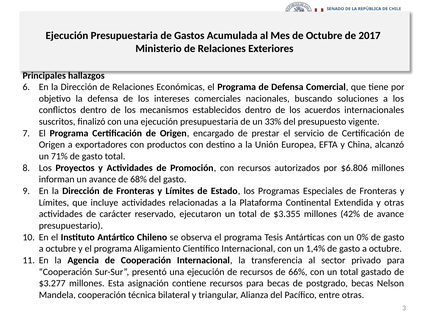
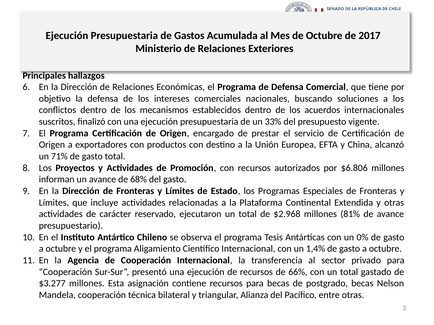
$3.355: $3.355 -> $2.968 (287, 214)
42%: 42% -> 81% (350, 214)
